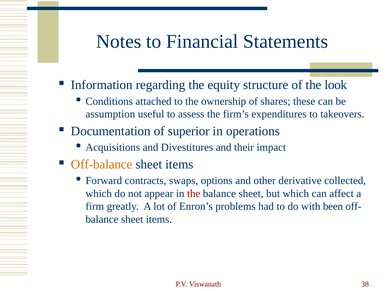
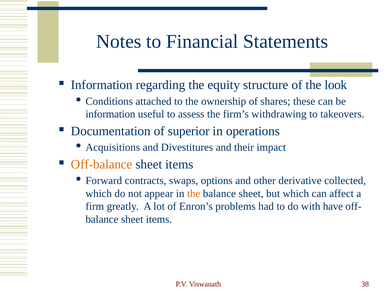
assumption: assumption -> information (110, 114)
expenditures: expenditures -> withdrawing (279, 114)
the colour: red -> orange (194, 193)
been: been -> have (333, 206)
